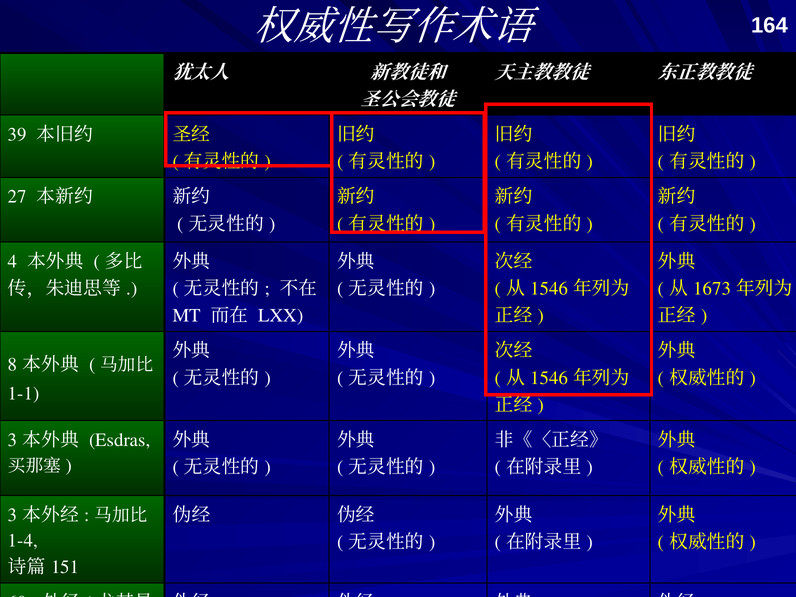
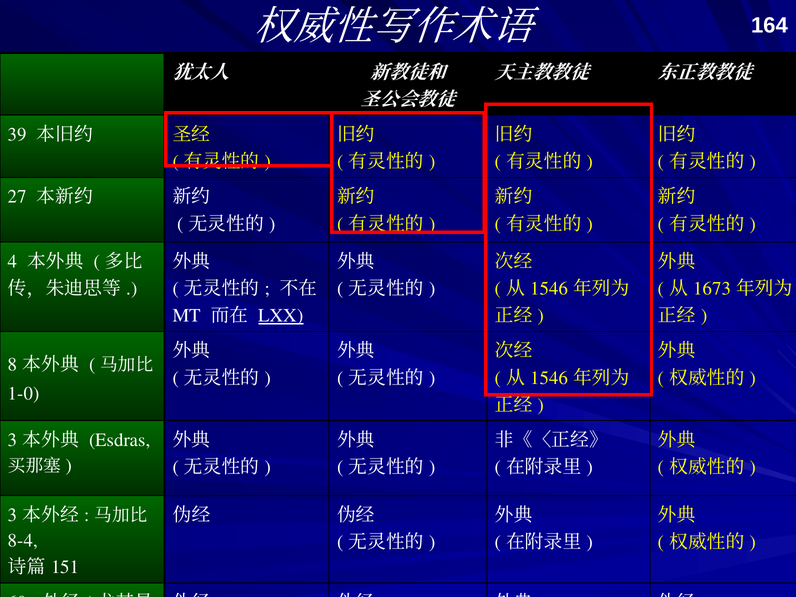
LXX underline: none -> present (281, 316)
1-1: 1-1 -> 1-0 (24, 394)
1-4: 1-4 -> 8-4 (23, 540)
